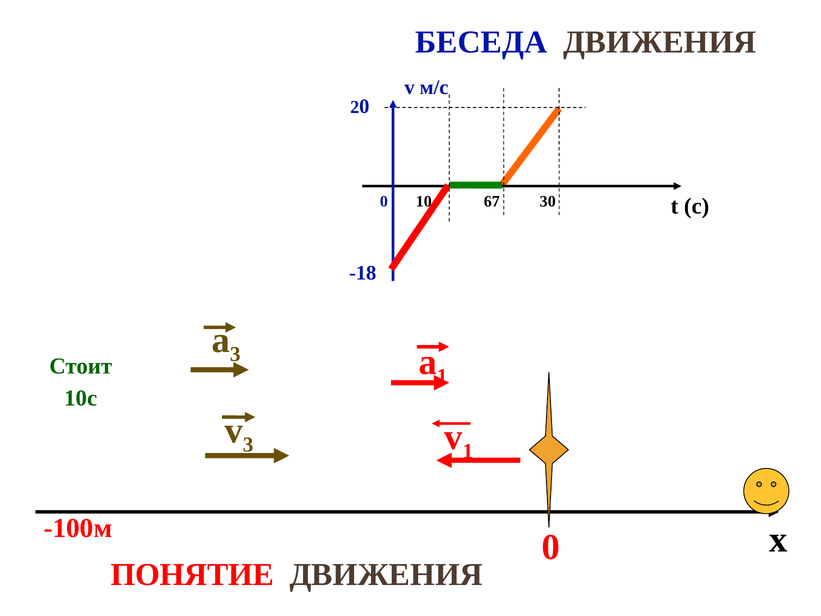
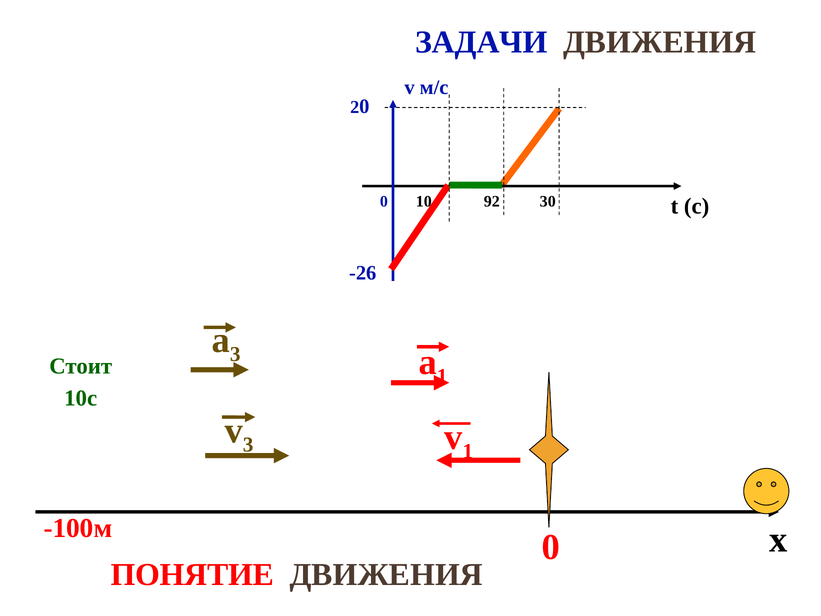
БЕСЕДА: БЕСЕДА -> ЗАДАЧИ (481, 42)
67: 67 -> 92 (492, 201)
-18: -18 -> -26 (363, 273)
